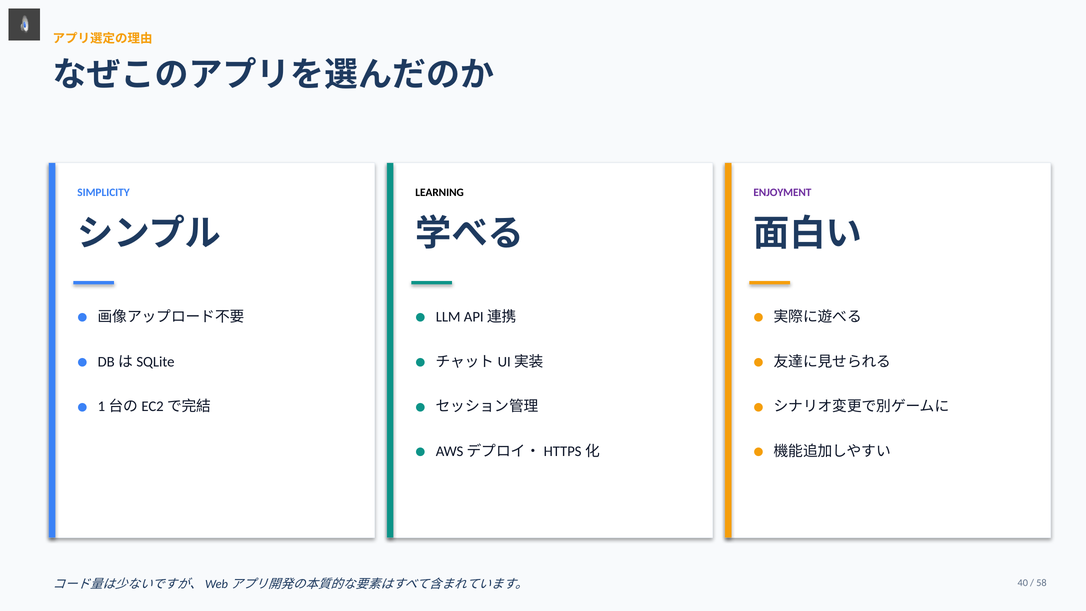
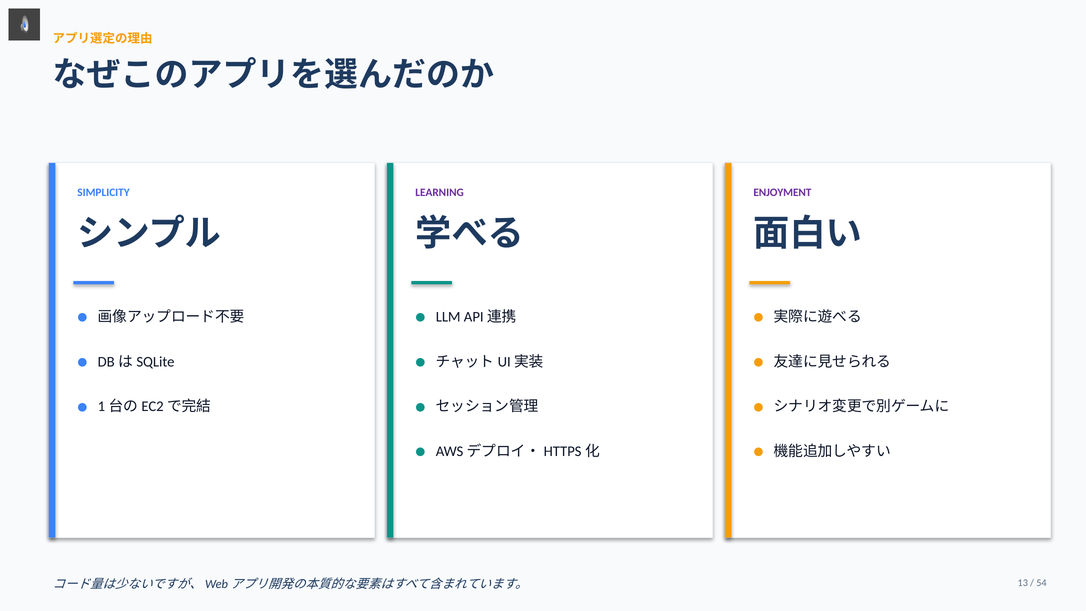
LEARNING colour: black -> purple (440, 192)
40: 40 -> 13 (1023, 583)
58: 58 -> 54 (1041, 583)
